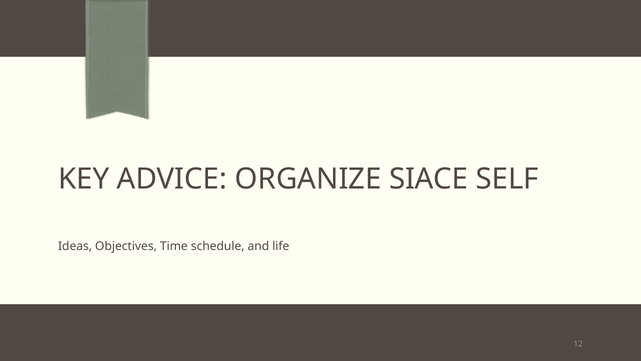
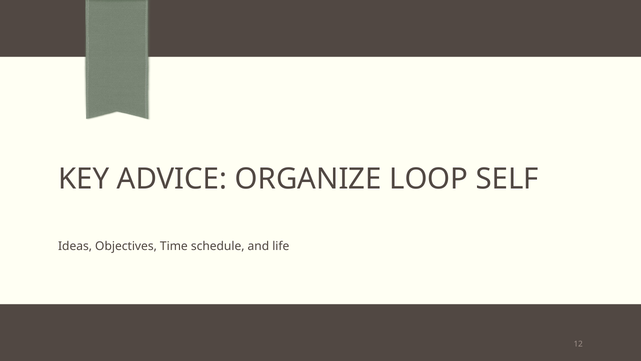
SIACE: SIACE -> LOOP (429, 179)
